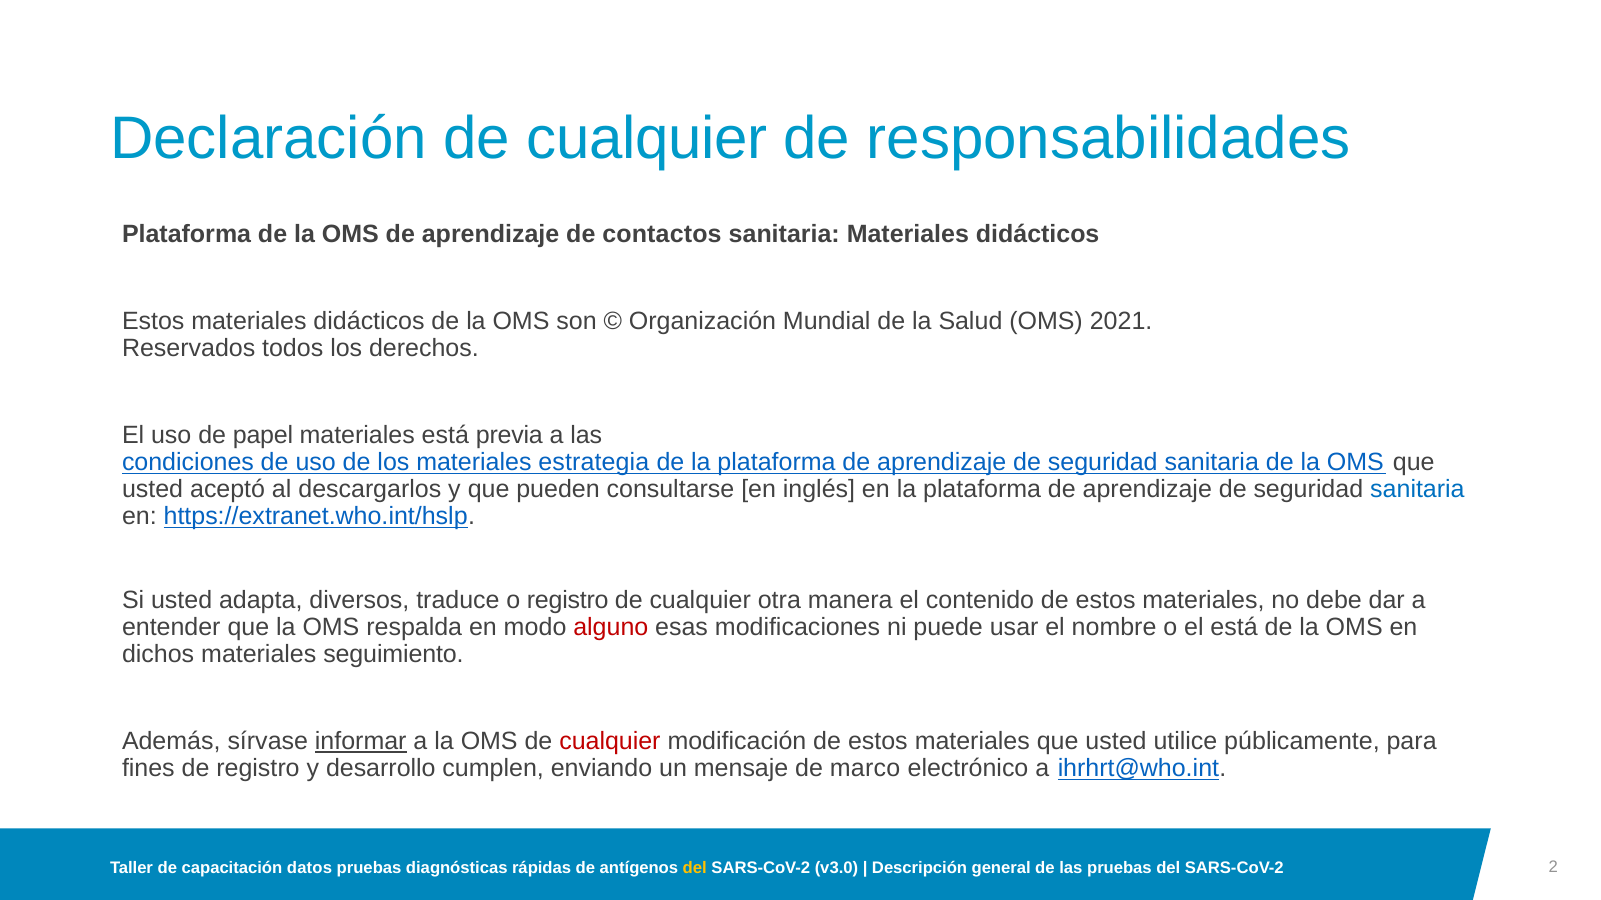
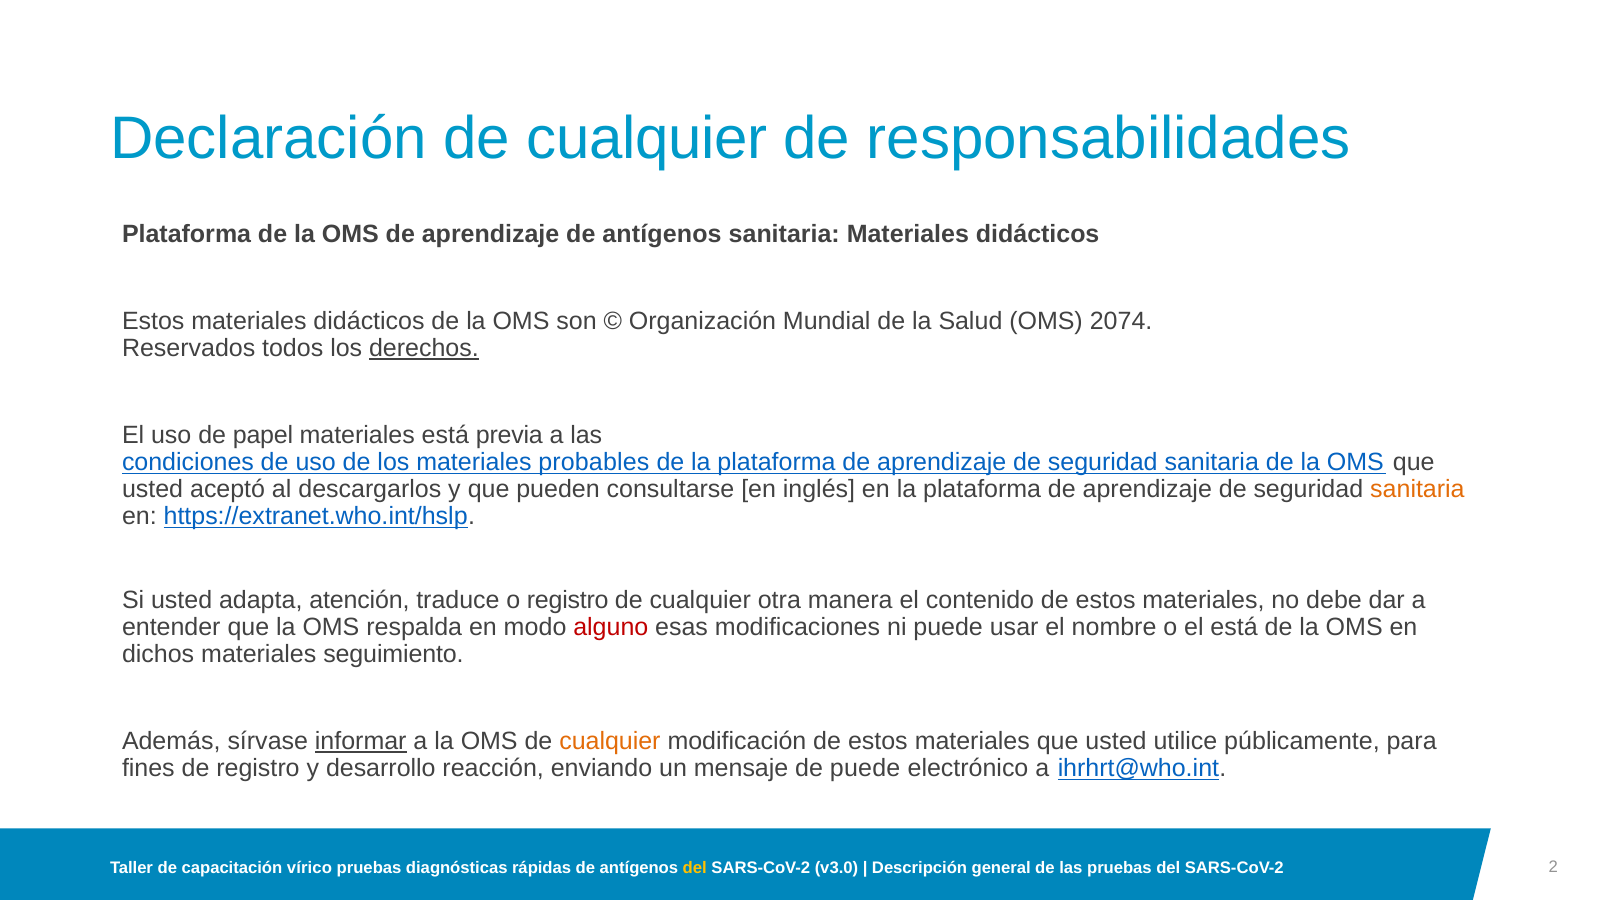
aprendizaje de contactos: contactos -> antígenos (662, 234)
2021: 2021 -> 2074 (1121, 321)
derechos underline: none -> present (424, 348)
estrategia: estrategia -> probables (594, 463)
sanitaria colour: blue -> orange (1417, 490)
diversos: diversos -> atención (359, 601)
cualquier colour: red -> orange (610, 742)
cumplen: cumplen -> reacción (493, 769)
de marco: marco -> puede (865, 769)
datos: datos -> vírico (309, 869)
